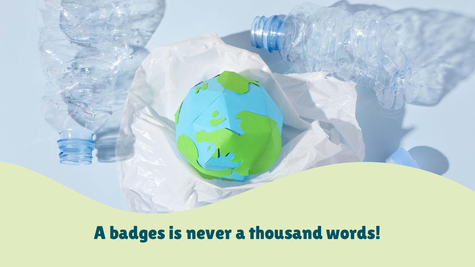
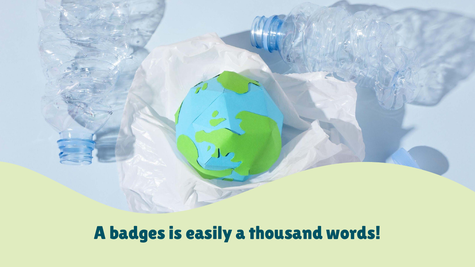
never: never -> easily (209, 233)
